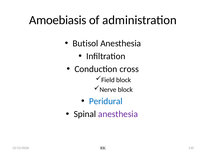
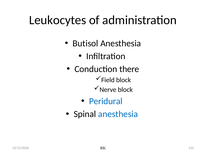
Amoebiasis: Amoebiasis -> Leukocytes (58, 20)
cross: cross -> there (129, 69)
anesthesia colour: purple -> blue (118, 114)
